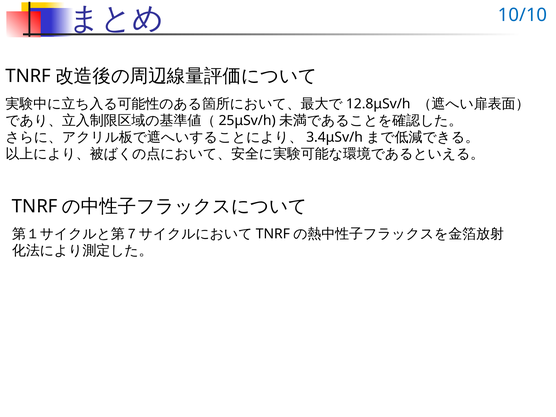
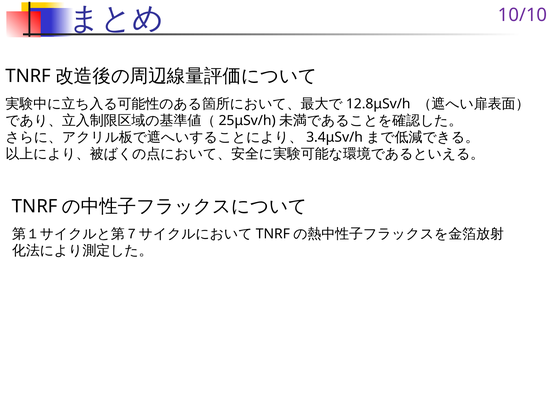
10/10 colour: blue -> purple (523, 15)
